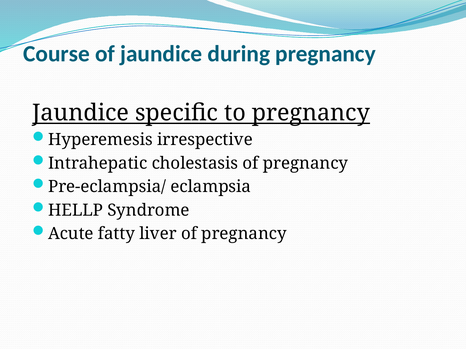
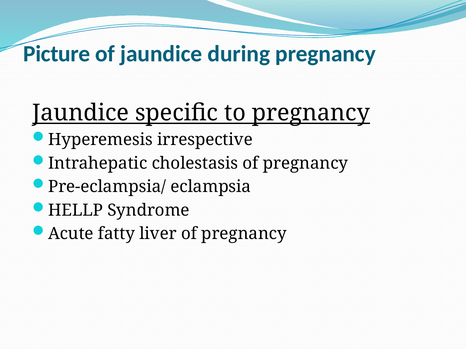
Course: Course -> Picture (57, 54)
